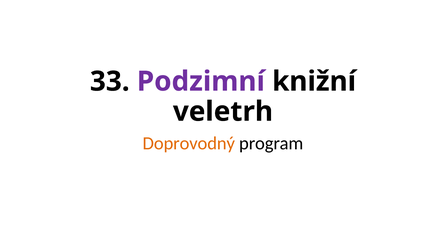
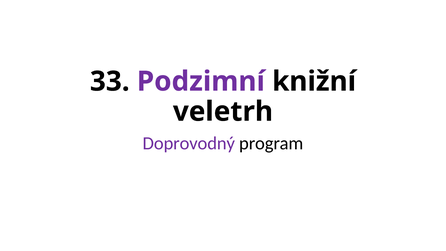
Doprovodný colour: orange -> purple (189, 143)
